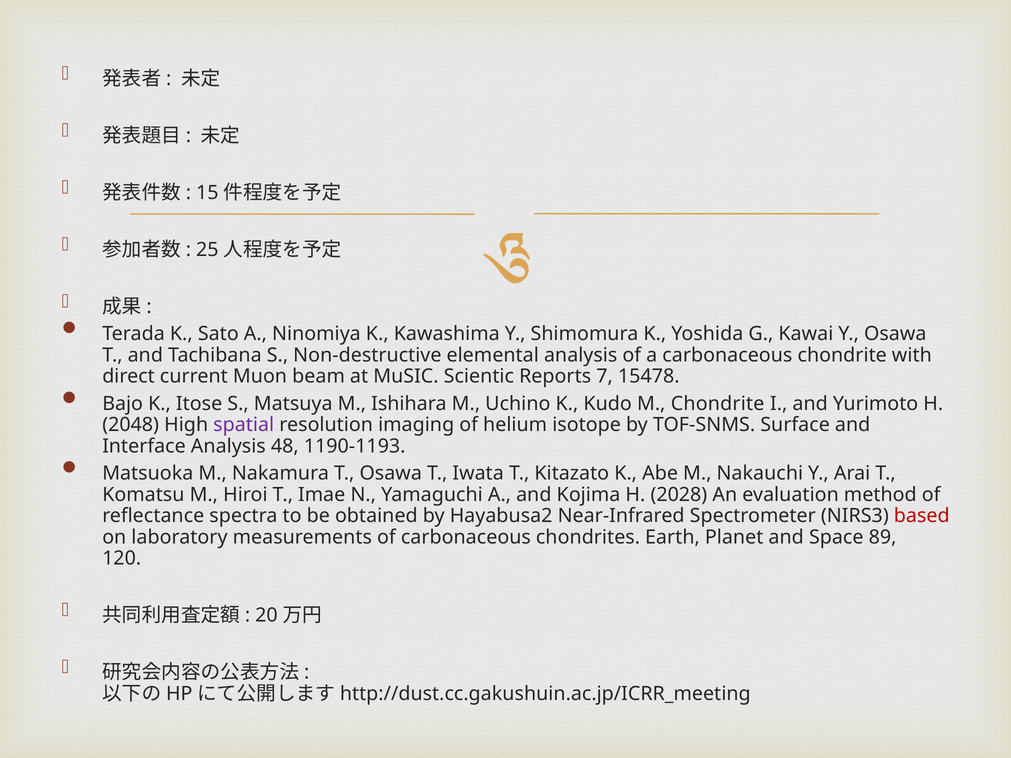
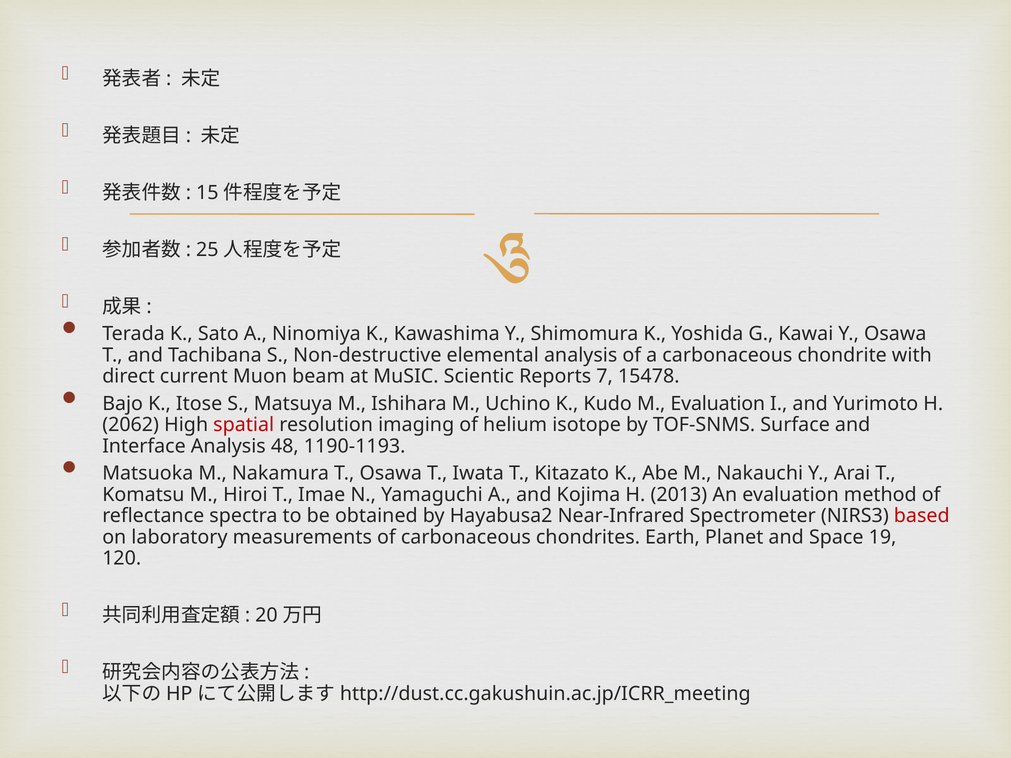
M Chondrite: Chondrite -> Evaluation (718, 404)
2048: 2048 -> 2062 (131, 425)
spatial colour: purple -> red (244, 425)
2028: 2028 -> 2013 (679, 495)
89: 89 -> 19 (883, 537)
